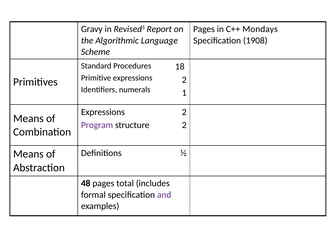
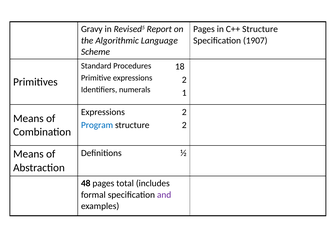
C++ Mondays: Mondays -> Structure (260, 29)
1908: 1908 -> 1907 (255, 40)
Program colour: purple -> blue (97, 125)
